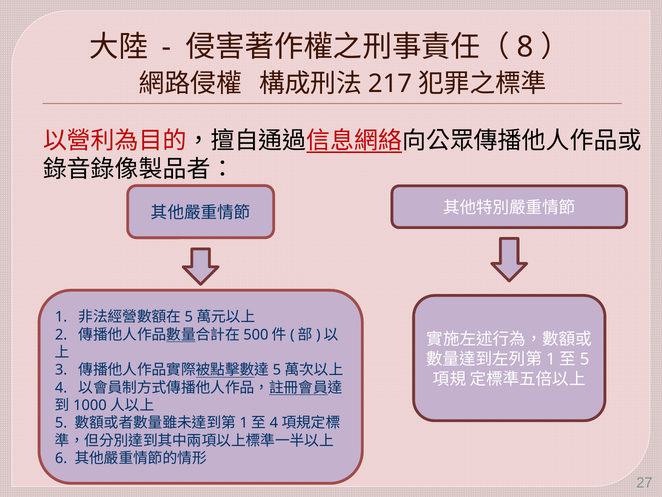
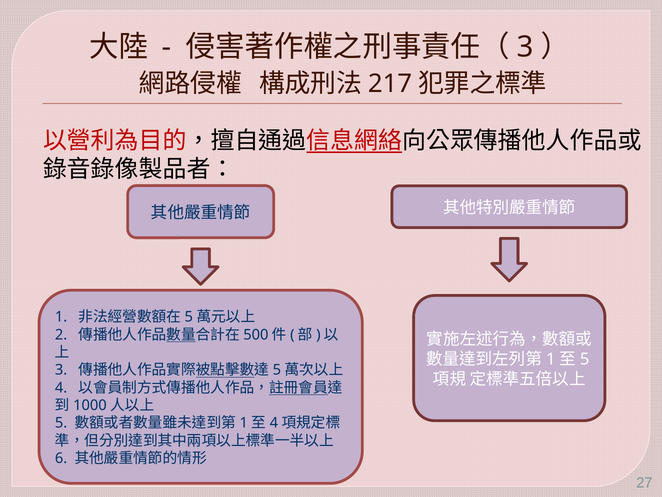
8: 8 -> 3 (525, 47)
